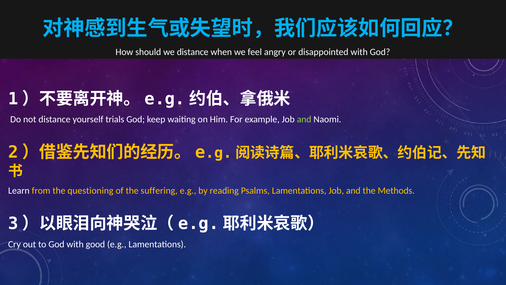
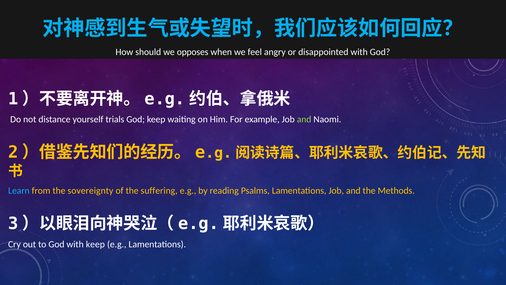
we distance: distance -> opposes (193, 52)
Learn colour: white -> light blue (19, 190)
questioning: questioning -> sovereignty (90, 190)
with good: good -> keep (95, 244)
